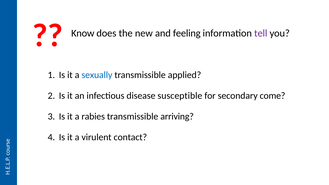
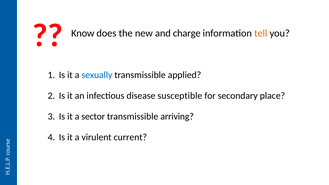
feeling: feeling -> charge (187, 33)
tell colour: purple -> orange (261, 33)
come: come -> place (272, 96)
rabies: rabies -> sector (93, 116)
contact: contact -> current (130, 137)
